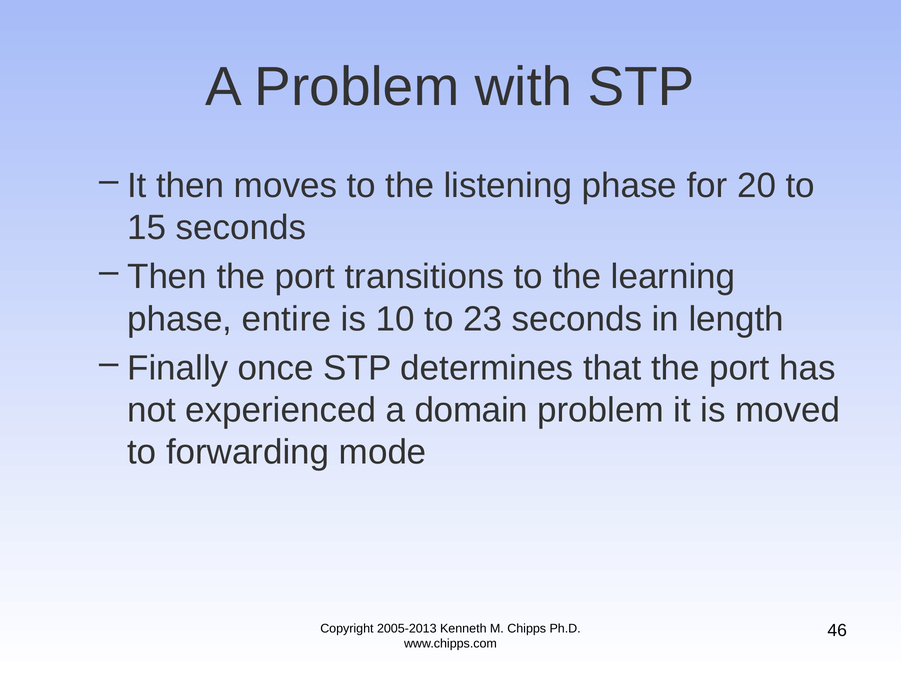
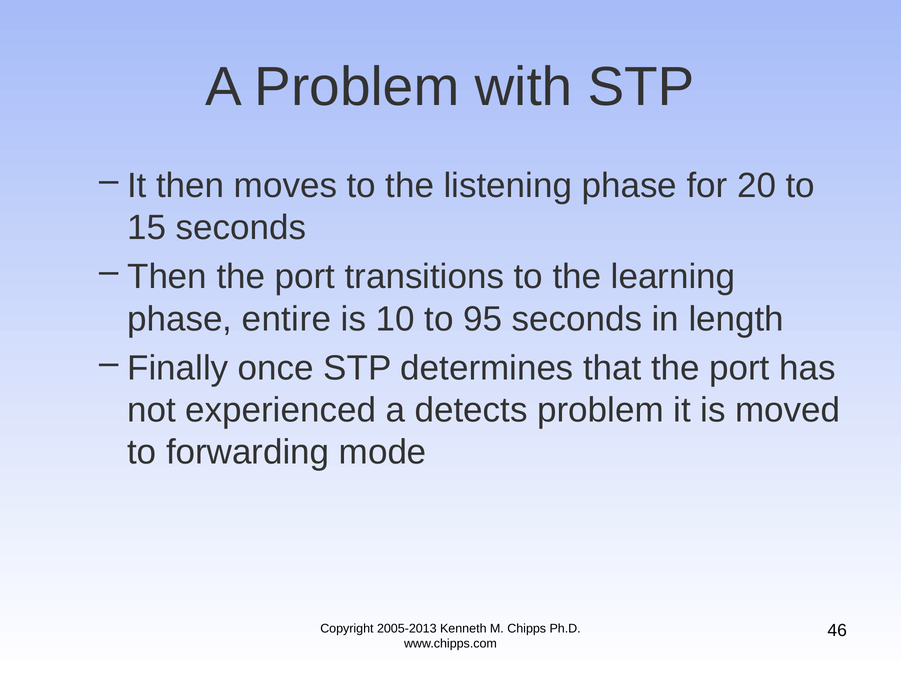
23: 23 -> 95 (483, 319)
domain: domain -> detects (471, 410)
